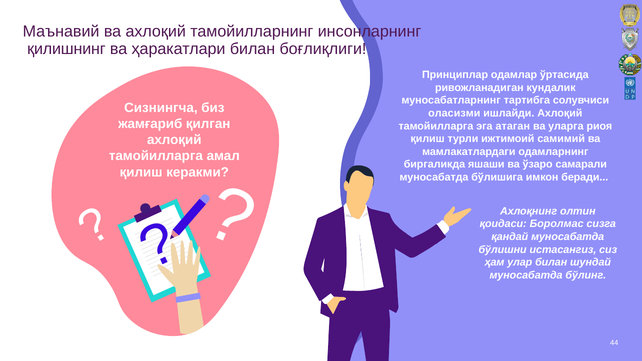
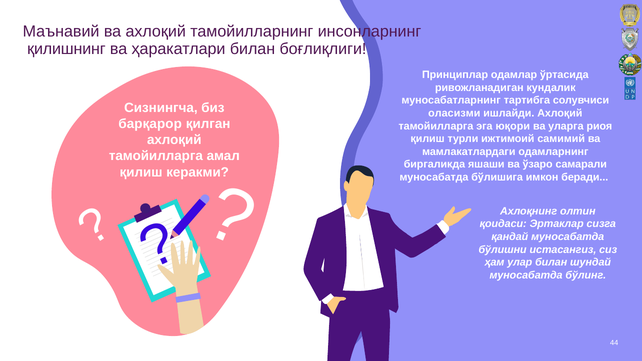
жамғариб: жамғариб -> барқарор (150, 124)
атаган: атаган -> юқори (513, 126)
Боролмас: Боролмас -> Эртаклар (557, 224)
